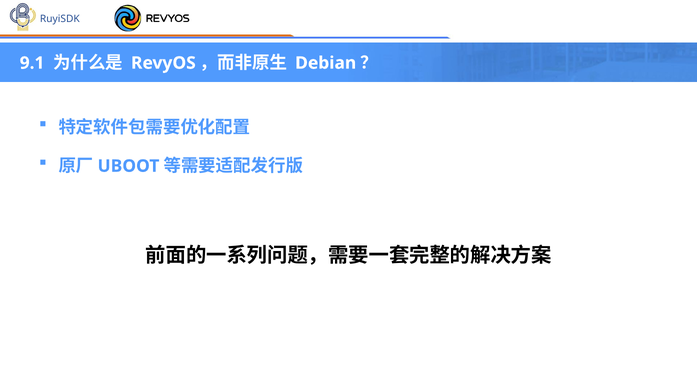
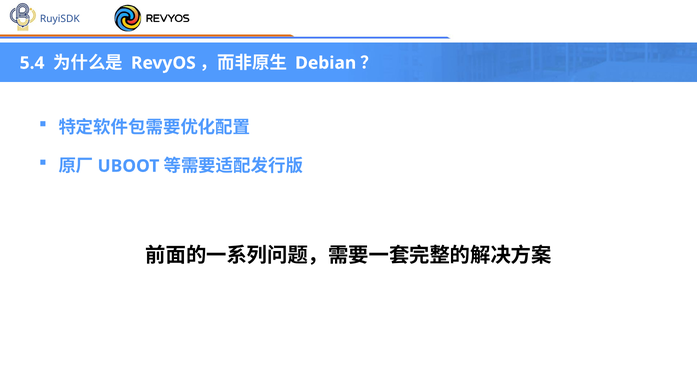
9.1: 9.1 -> 5.4 (32, 63)
